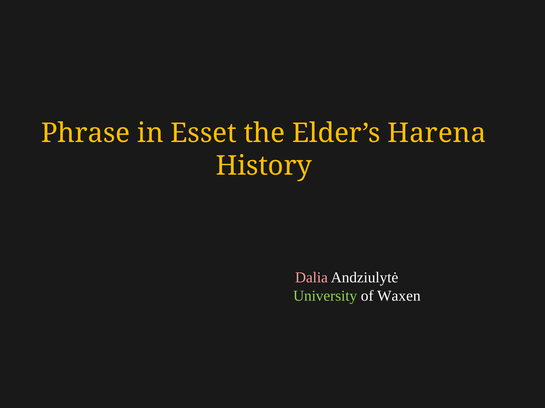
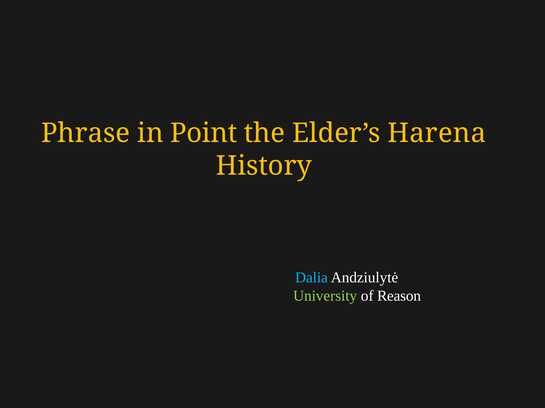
Esset: Esset -> Point (204, 134)
Dalia colour: pink -> light blue (311, 278)
Waxen: Waxen -> Reason (399, 296)
